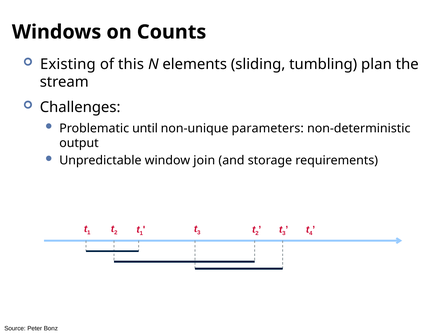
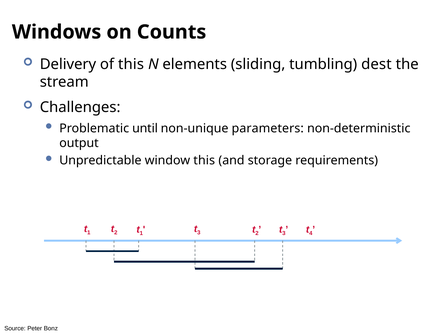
Existing: Existing -> Delivery (68, 64)
plan: plan -> dest (376, 64)
window join: join -> this (204, 161)
